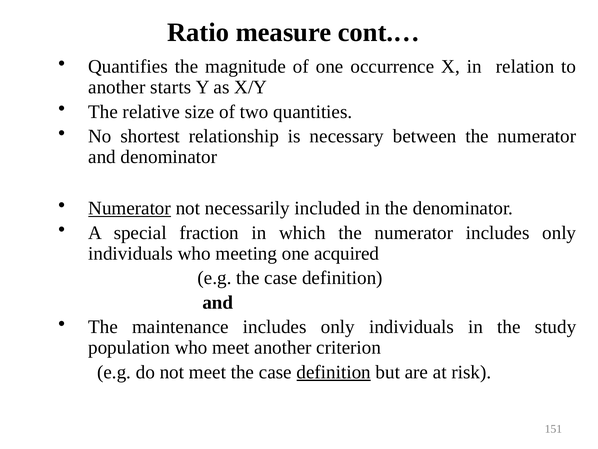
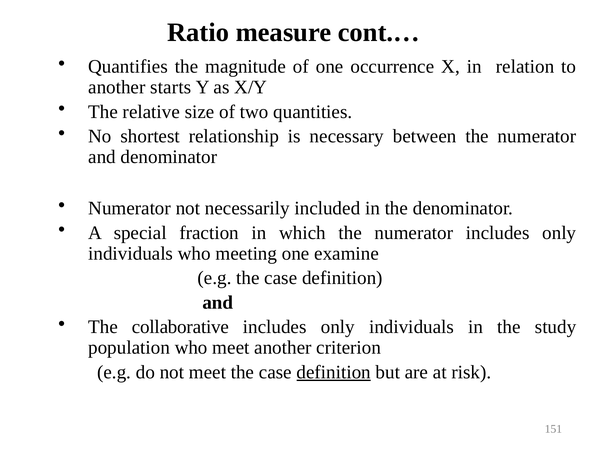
Numerator underline: present -> none (130, 208)
acquired: acquired -> examine (347, 253)
maintenance: maintenance -> collaborative (180, 327)
